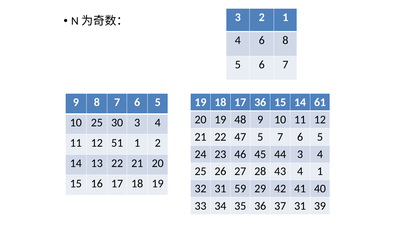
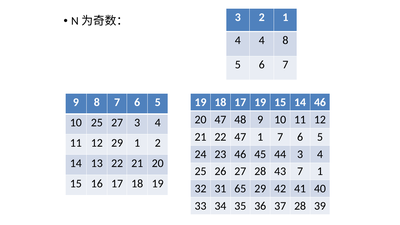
4 6: 6 -> 4 (262, 40)
17 36: 36 -> 19 (260, 102)
14 61: 61 -> 46 (320, 102)
20 19: 19 -> 47 (220, 120)
25 30: 30 -> 27 (117, 123)
47 5: 5 -> 1 (260, 137)
12 51: 51 -> 29 (117, 143)
43 4: 4 -> 7 (300, 171)
59: 59 -> 65 (240, 189)
37 31: 31 -> 28 (300, 206)
